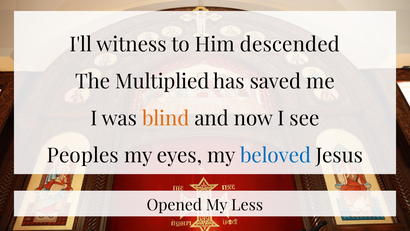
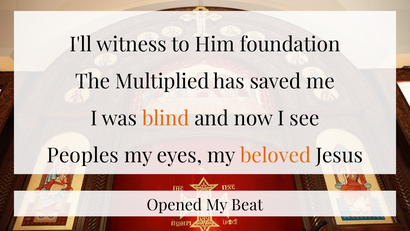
descended: descended -> foundation (290, 45)
beloved colour: blue -> orange (276, 155)
Less: Less -> Beat (247, 205)
